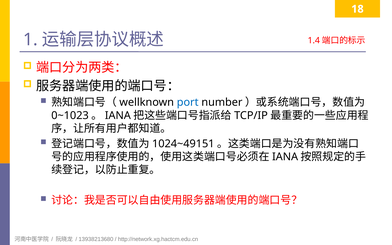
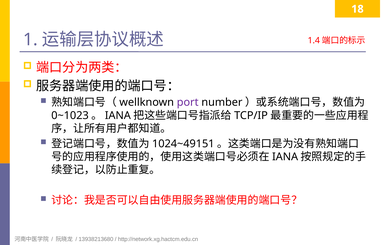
port colour: blue -> purple (188, 102)
